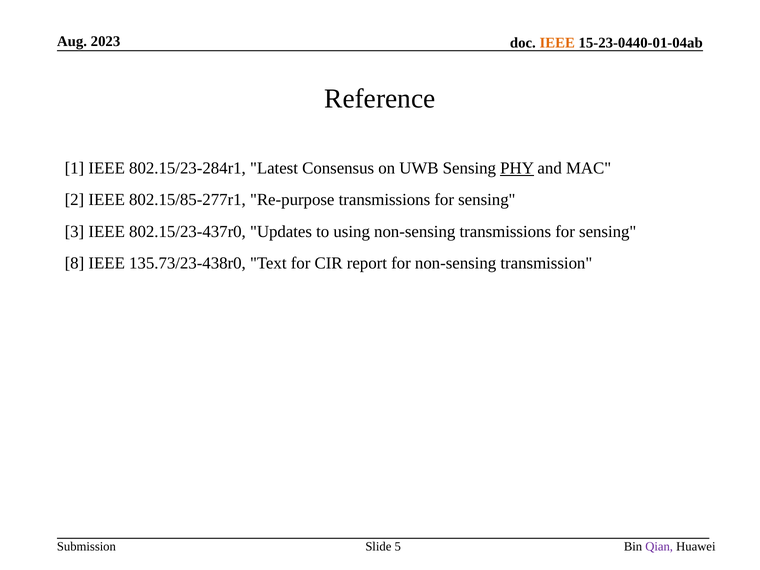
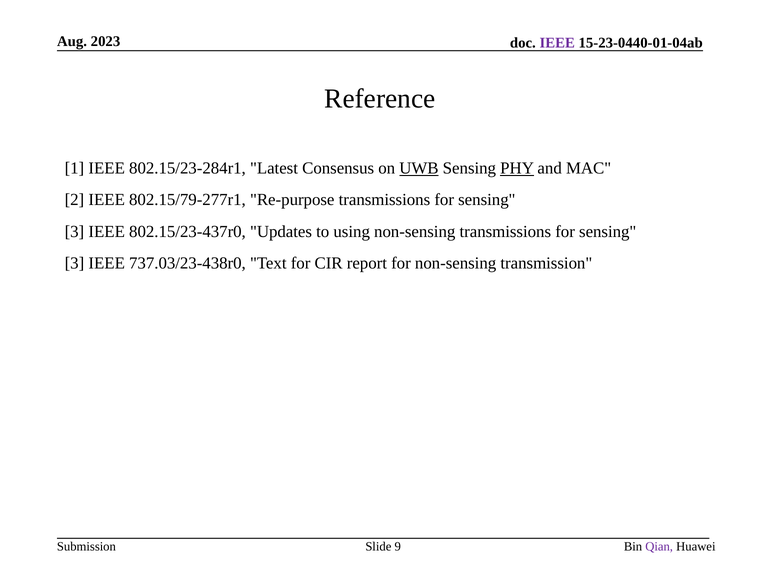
IEEE colour: orange -> purple (557, 43)
UWB underline: none -> present (419, 168)
802.15/85-277r1: 802.15/85-277r1 -> 802.15/79-277r1 (187, 200)
8: 8 -> 3 (74, 263)
135.73/23-438r0: 135.73/23-438r0 -> 737.03/23-438r0 (187, 263)
5: 5 -> 9 (398, 547)
